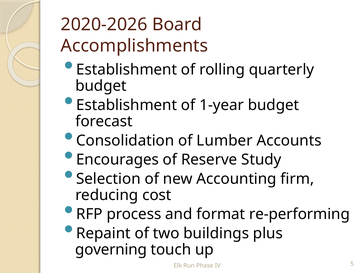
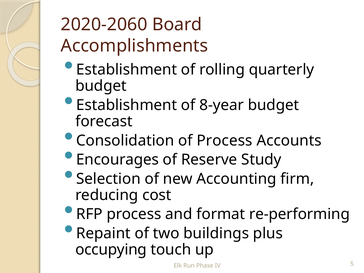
2020-2026: 2020-2026 -> 2020-2060 (104, 25)
1-year: 1-year -> 8-year (222, 105)
of Lumber: Lumber -> Process (225, 141)
governing: governing -> occupying (111, 250)
